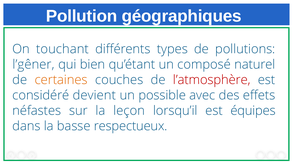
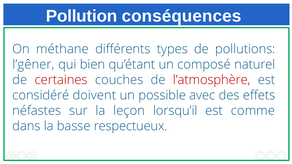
géographiques: géographiques -> conséquences (181, 16)
touchant: touchant -> méthane (62, 49)
certaines colour: orange -> red (61, 80)
devient: devient -> doivent (94, 95)
équipes: équipes -> comme (253, 111)
